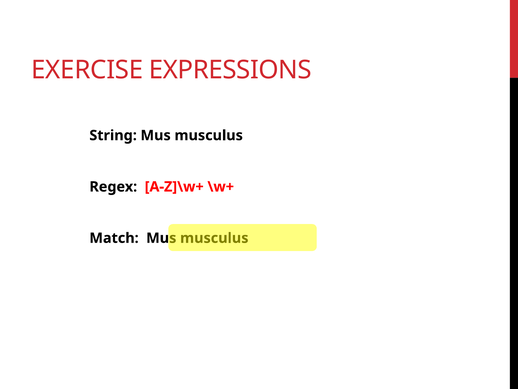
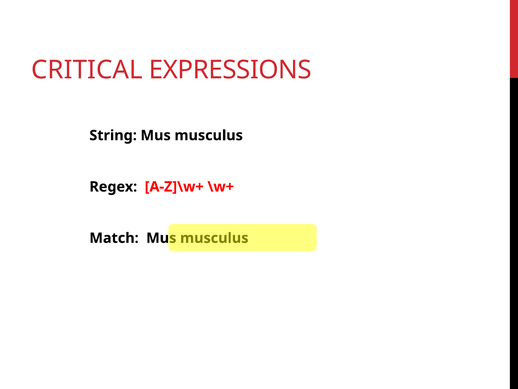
EXERCISE: EXERCISE -> CRITICAL (87, 70)
